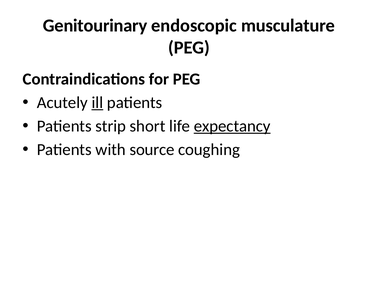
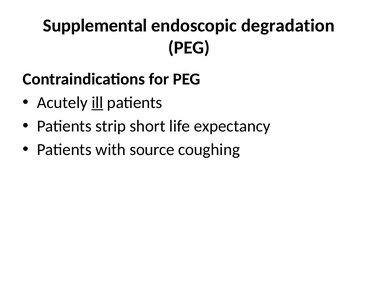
Genitourinary: Genitourinary -> Supplemental (95, 26)
musculature: musculature -> degradation (288, 26)
expectancy underline: present -> none (232, 126)
